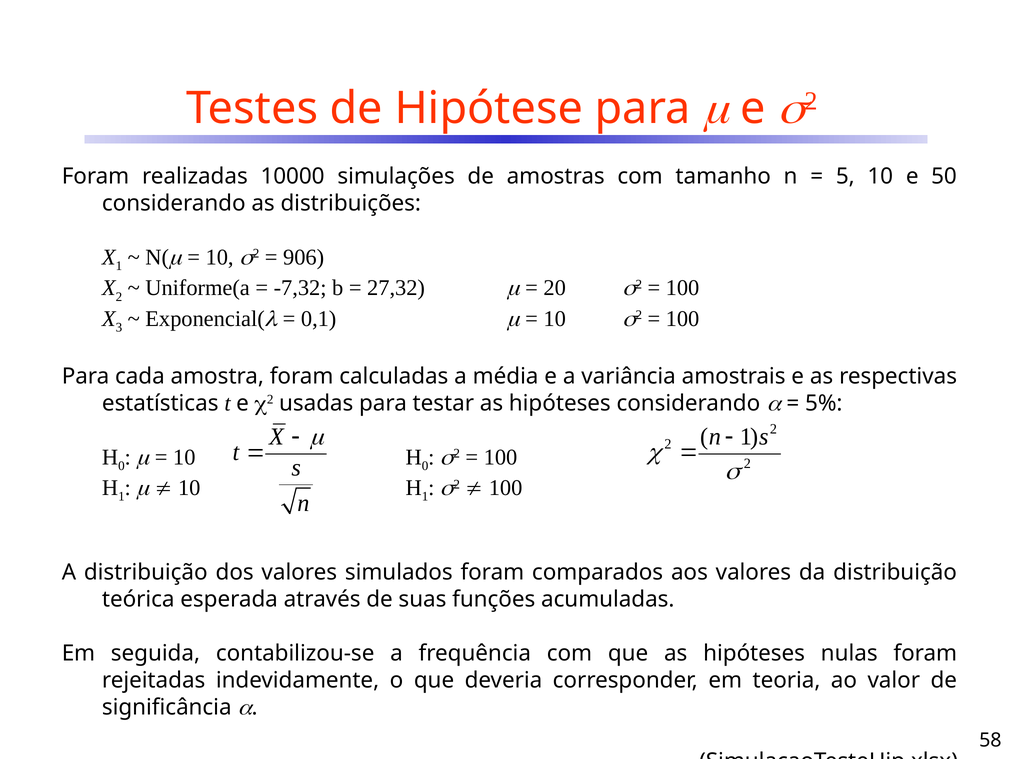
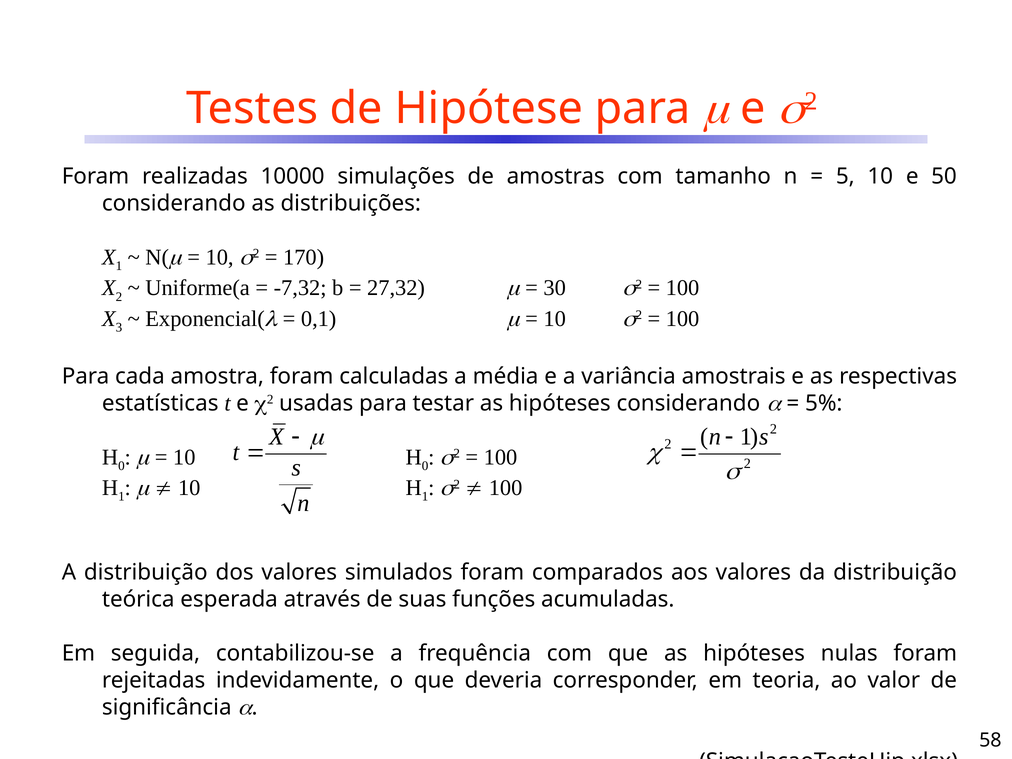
906: 906 -> 170 (304, 257)
20: 20 -> 30 (555, 288)
